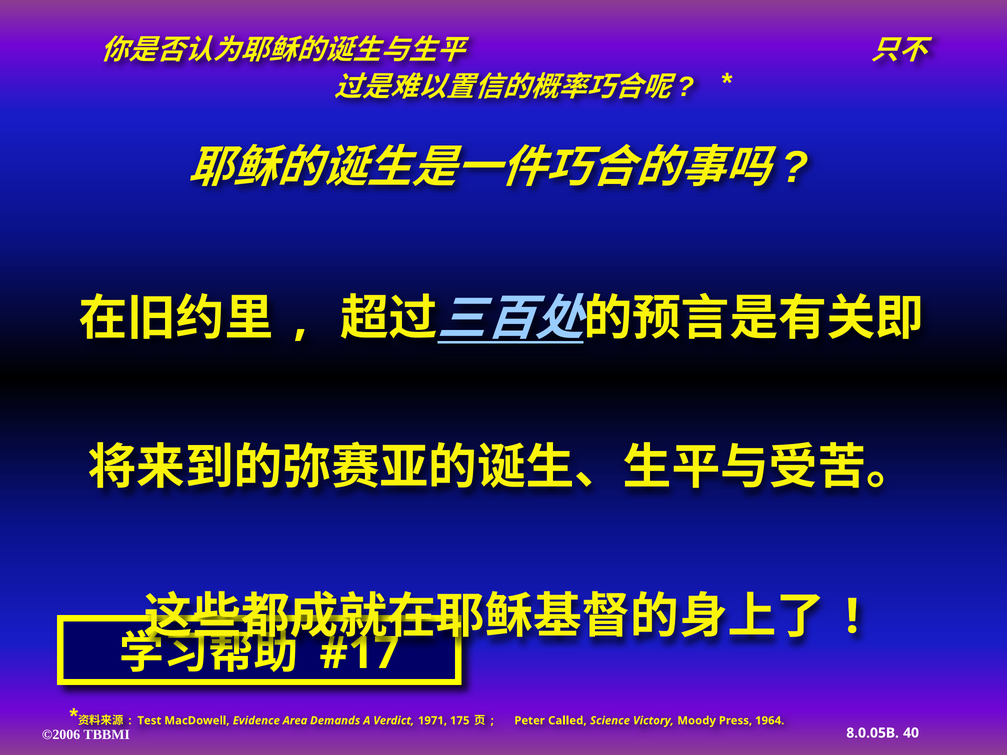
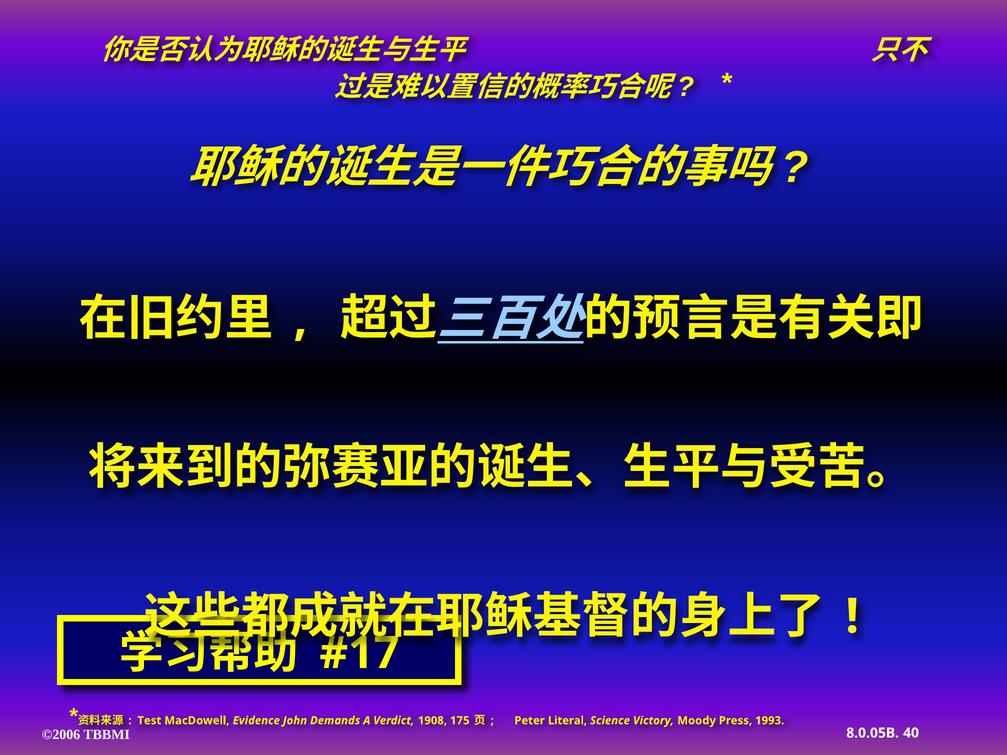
Area: Area -> John (295, 721)
1971: 1971 -> 1908 (432, 721)
Called: Called -> Literal (567, 721)
1964: 1964 -> 1993 (770, 721)
